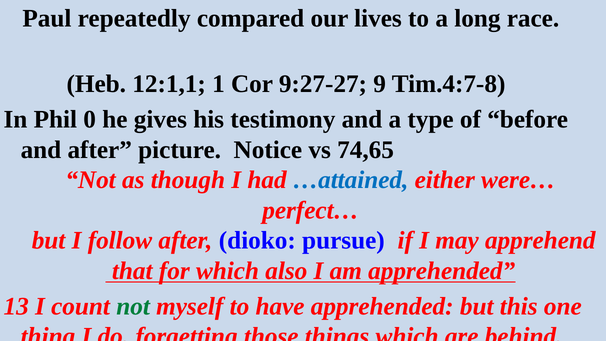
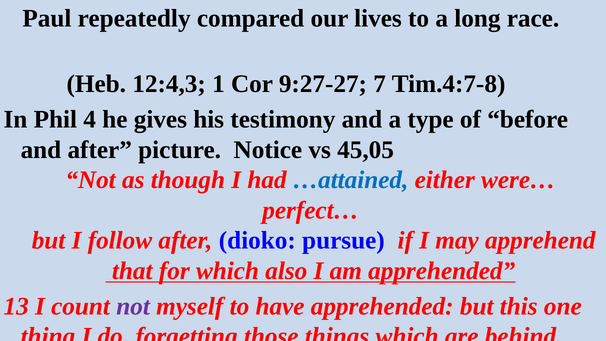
12:1,1: 12:1,1 -> 12:4,3 (169, 84)
9: 9 -> 7 (380, 84)
0: 0 -> 4 (90, 119)
74,65: 74,65 -> 45,05 (366, 150)
not colour: green -> purple (133, 306)
